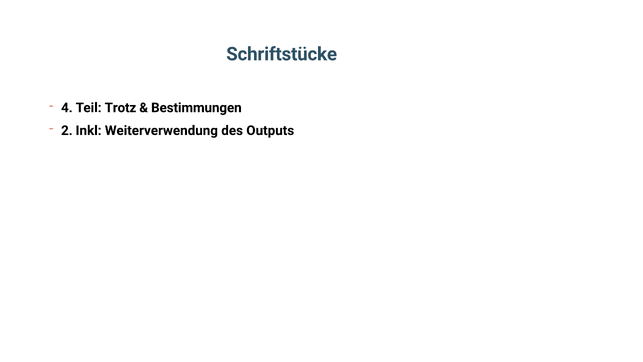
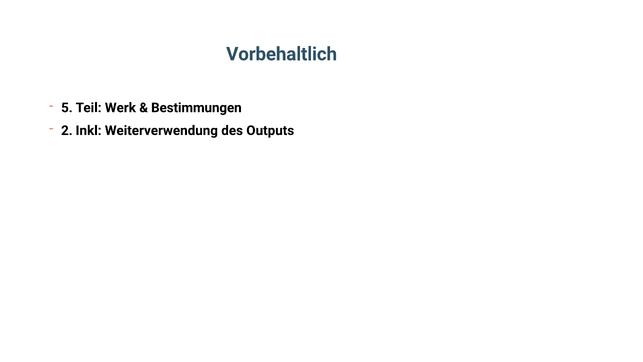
Schriftstücke: Schriftstücke -> Vorbehaltlich (282, 54)
4: 4 -> 5 (67, 108)
Trotz: Trotz -> Werk (120, 108)
